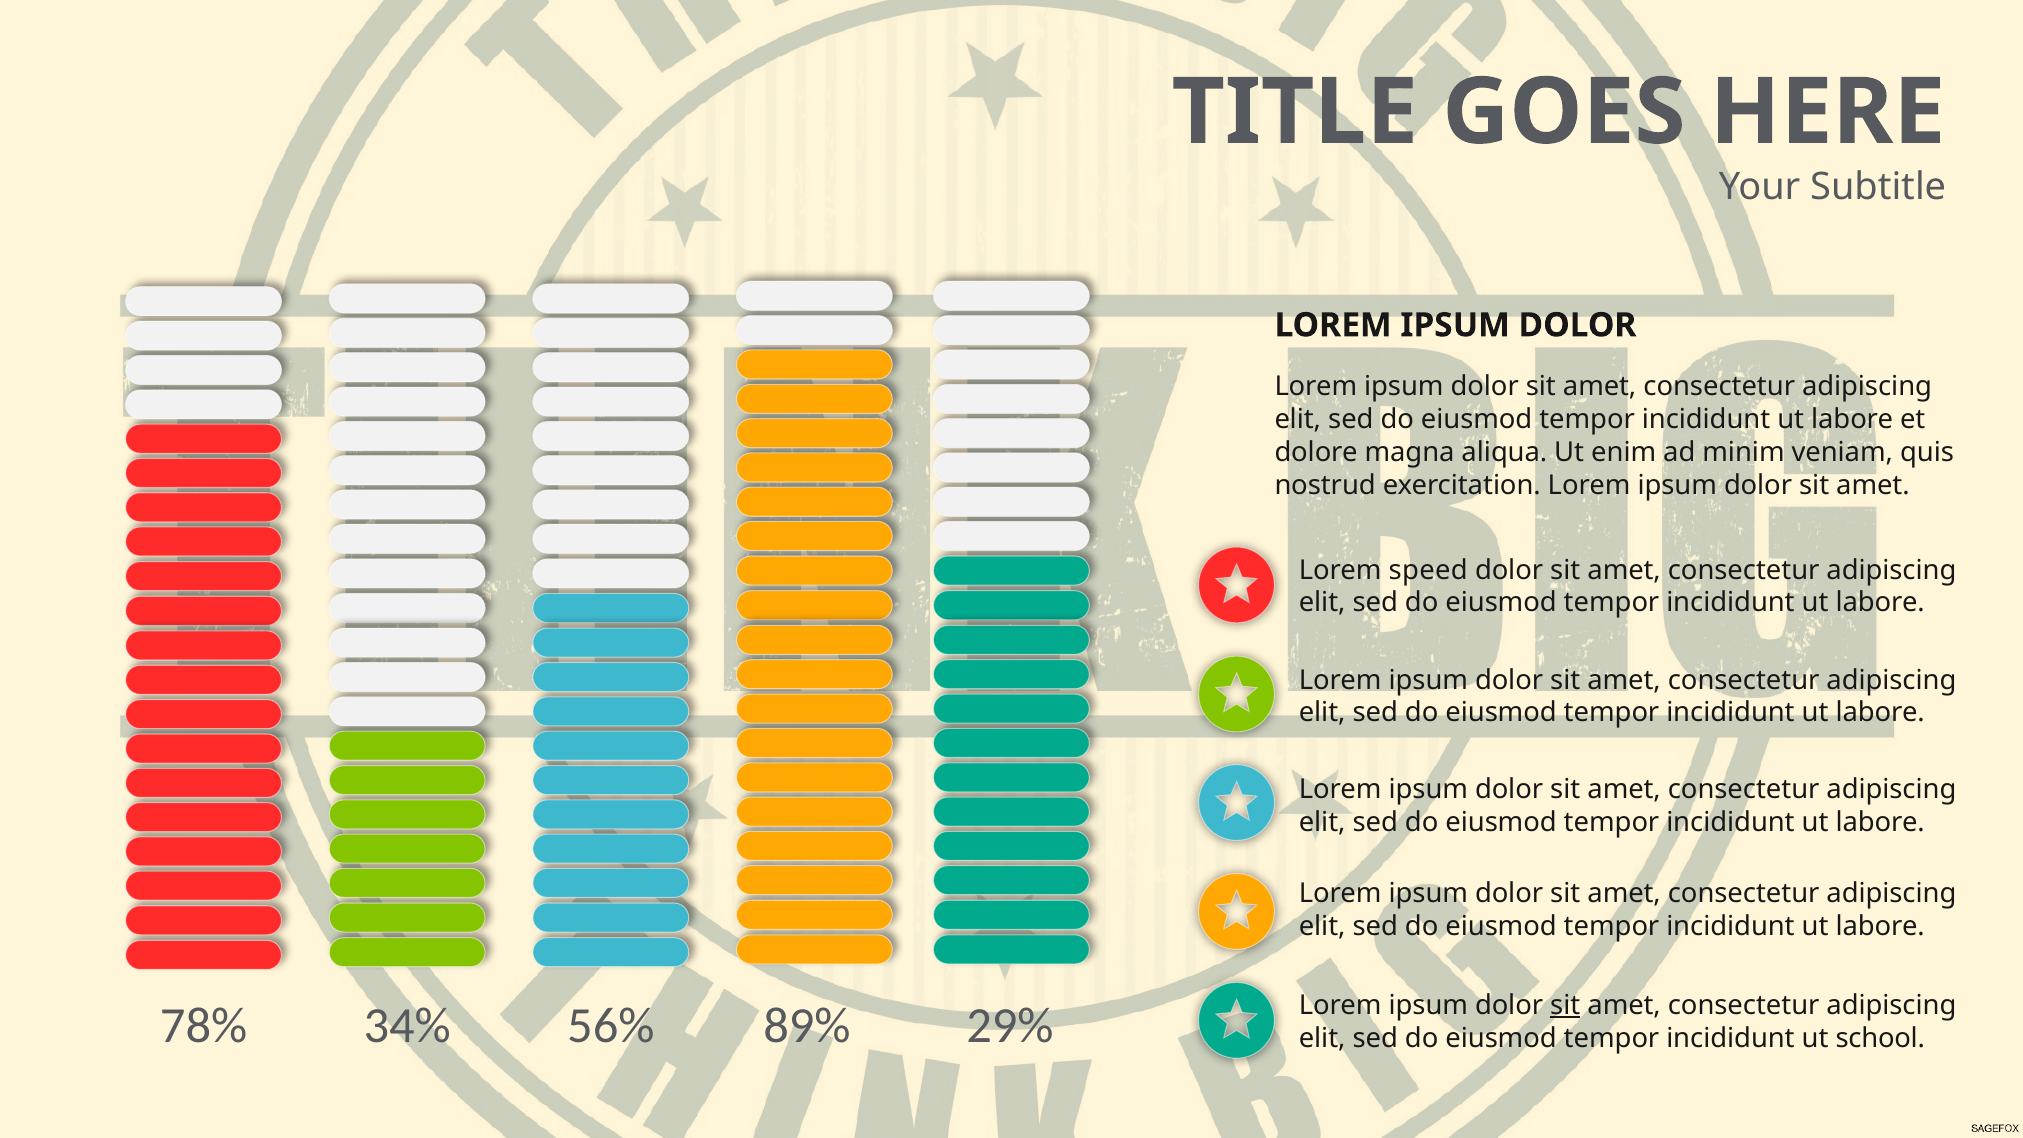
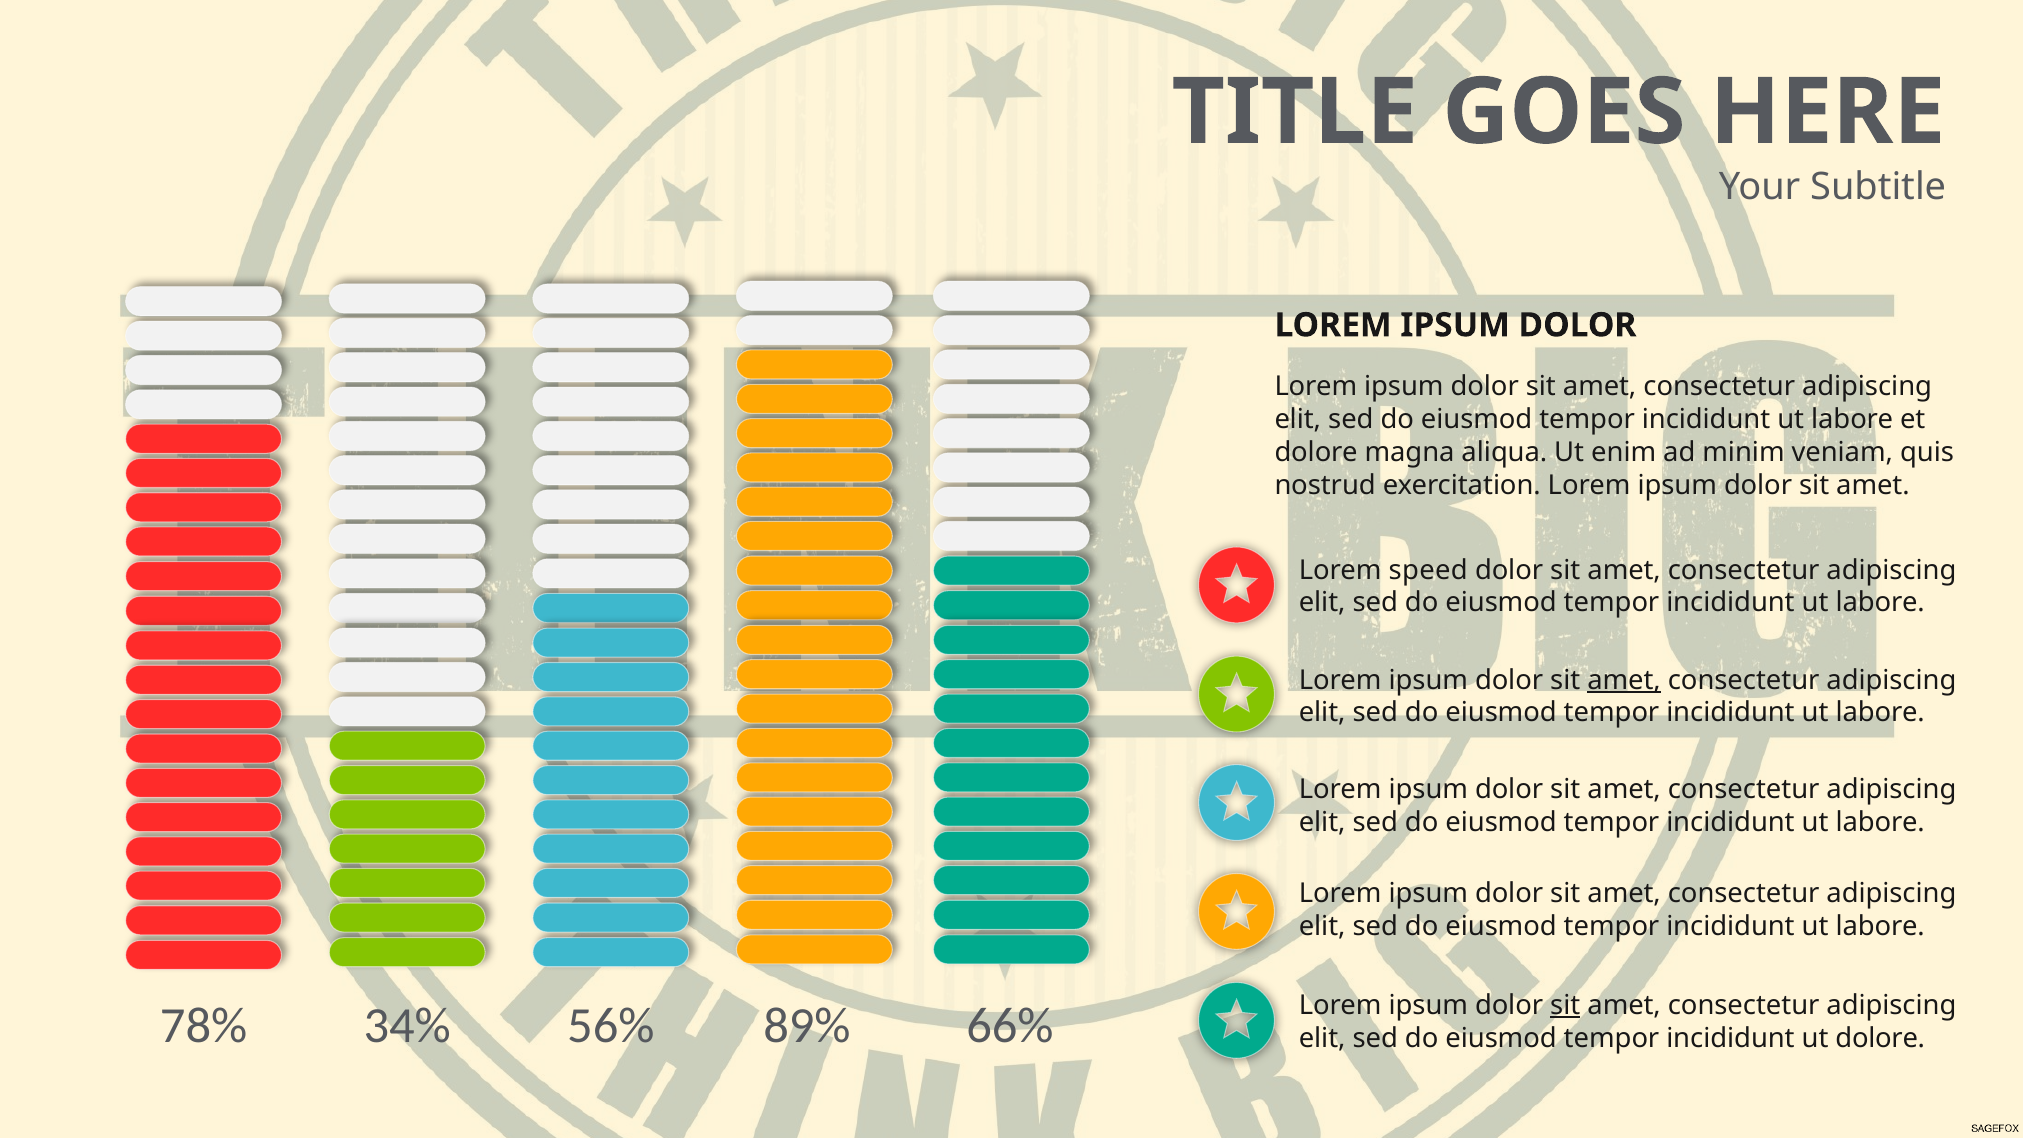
amet underline: none -> present (1624, 680)
29%: 29% -> 66% (1010, 1026)
ut school: school -> dolore (1880, 1038)
